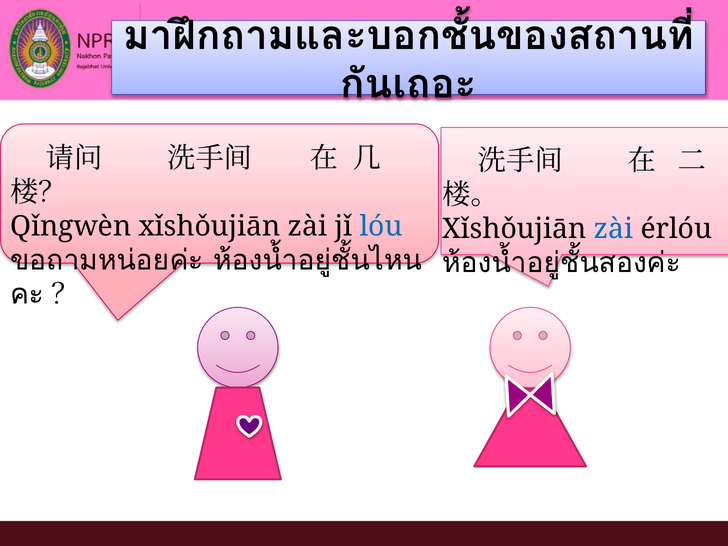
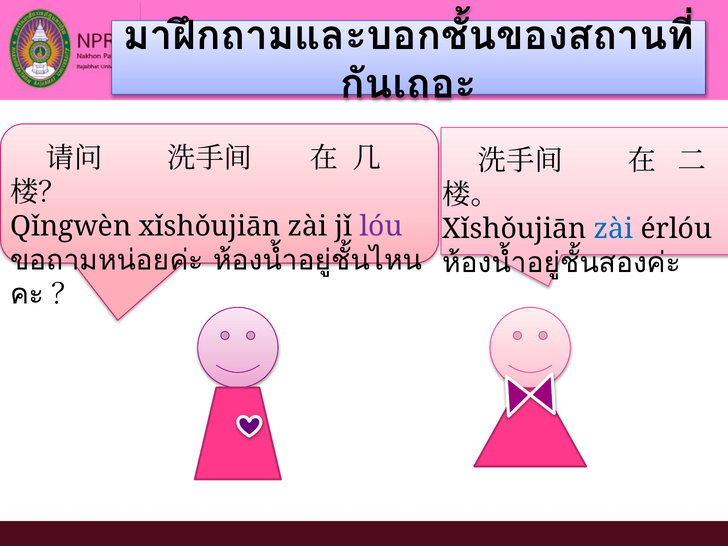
lóu colour: blue -> purple (381, 226)
